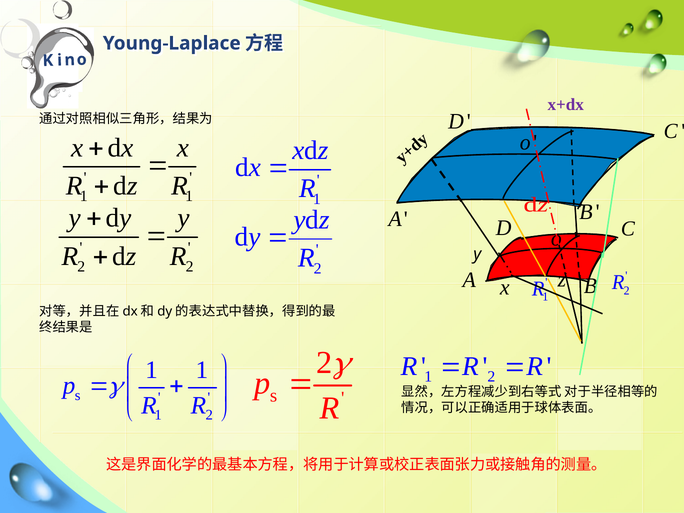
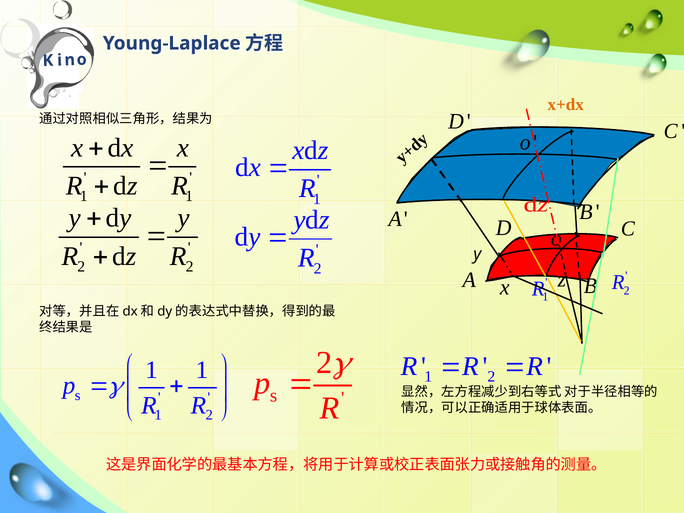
x+dx colour: purple -> orange (566, 105)
